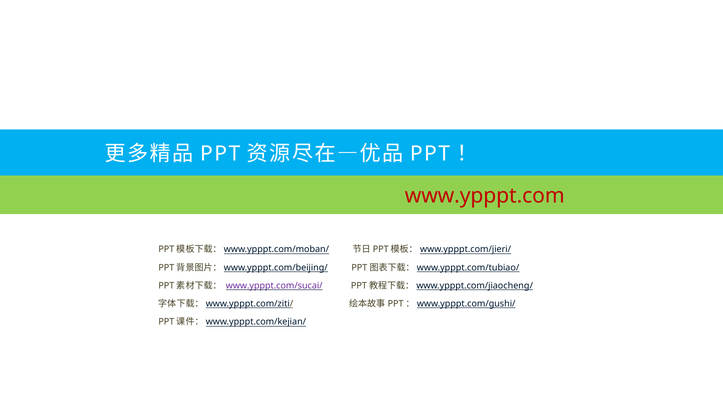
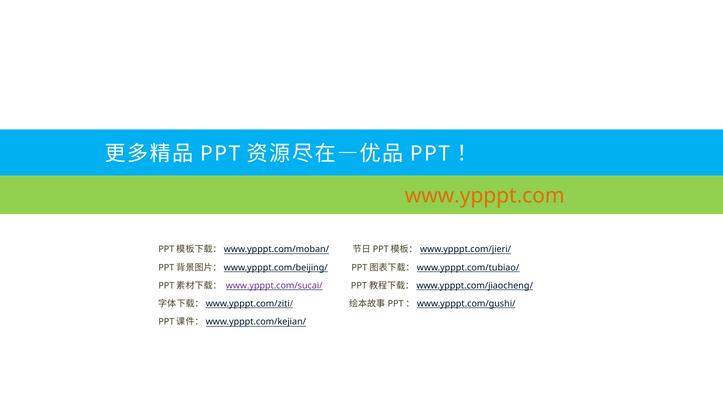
www.ypppt.com colour: red -> orange (485, 196)
